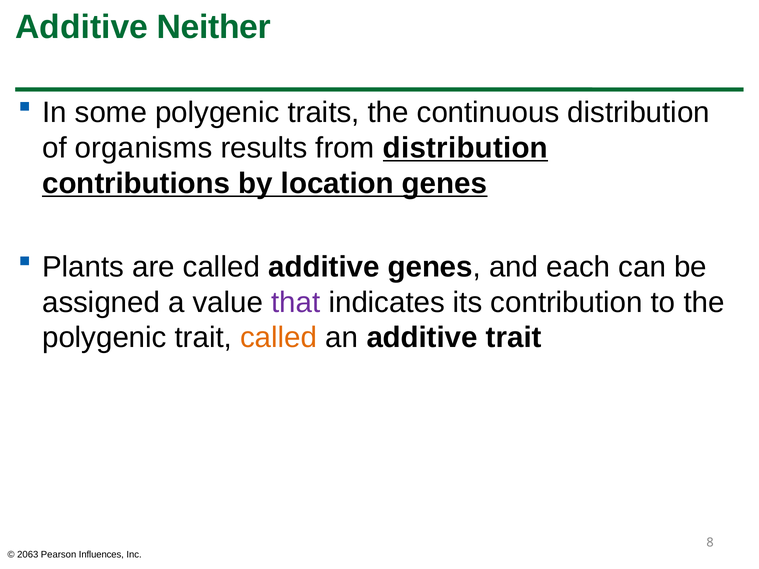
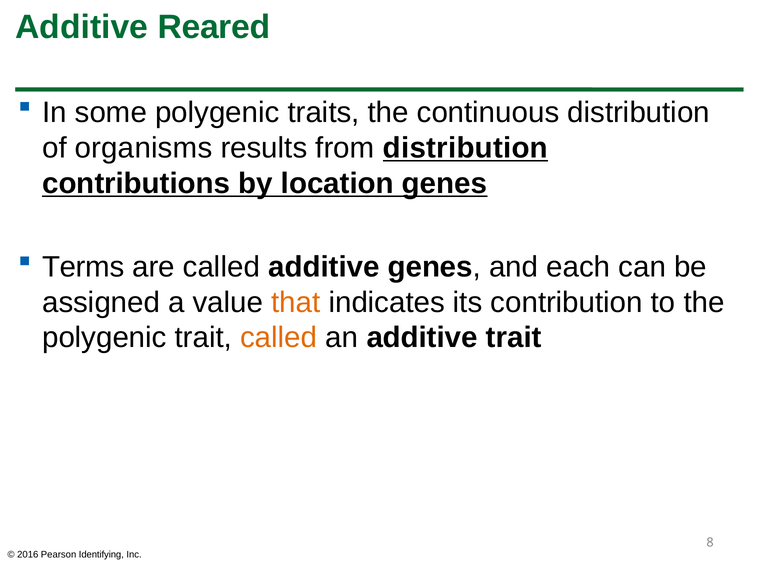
Neither: Neither -> Reared (214, 27)
Plants: Plants -> Terms (83, 267)
that colour: purple -> orange (296, 302)
2063: 2063 -> 2016 (28, 555)
Influences: Influences -> Identifying (101, 555)
